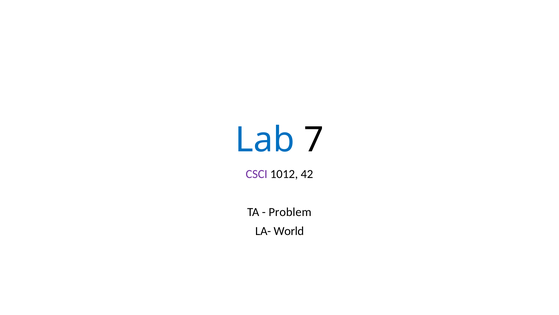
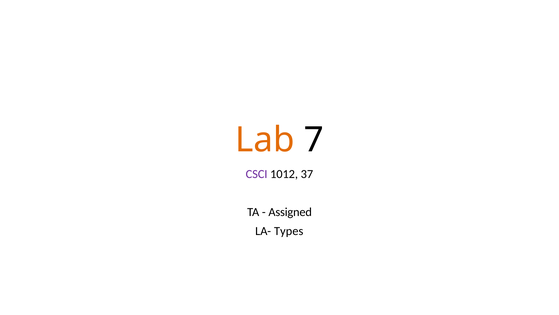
Lab colour: blue -> orange (265, 140)
42: 42 -> 37 (307, 174)
Problem: Problem -> Assigned (290, 212)
World: World -> Types (289, 231)
